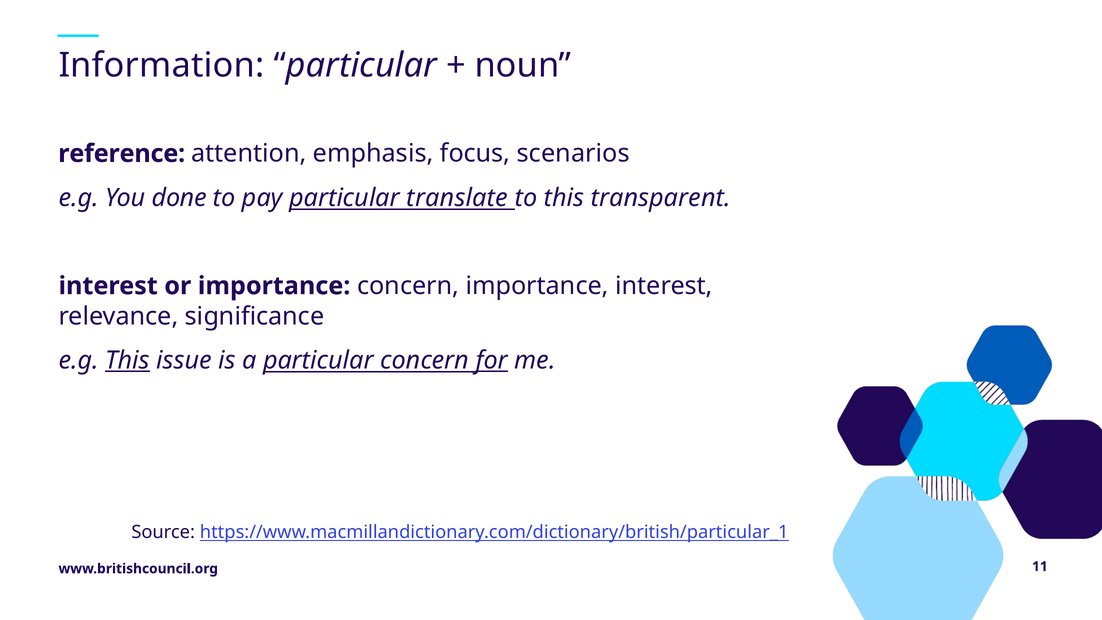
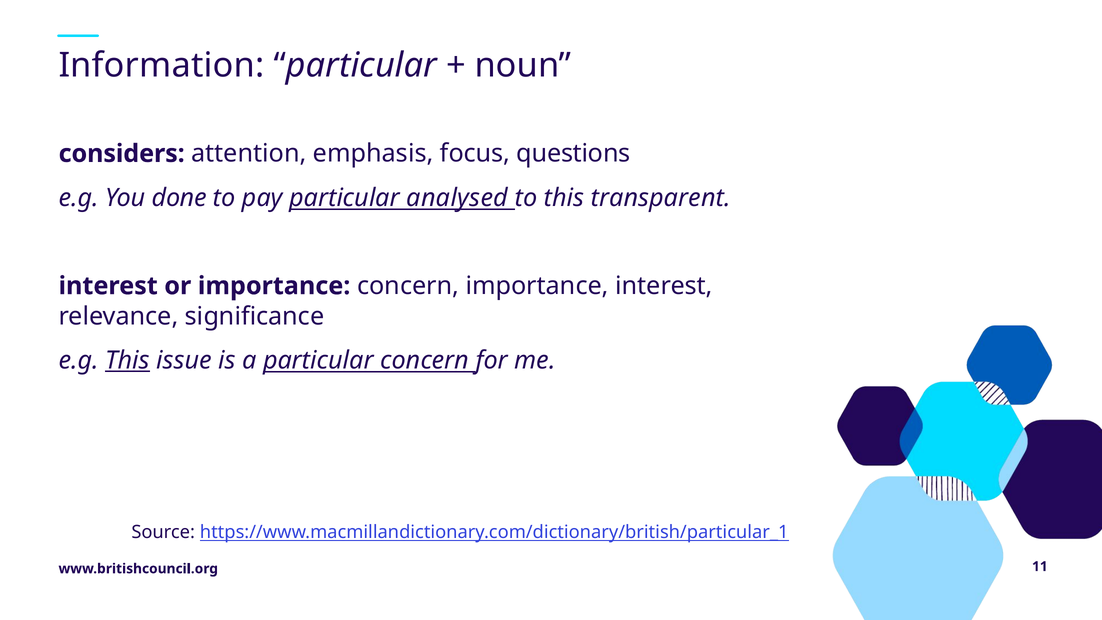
reference: reference -> considers (122, 154)
scenarios: scenarios -> questions (573, 154)
translate: translate -> analysed (457, 198)
for underline: present -> none (492, 360)
